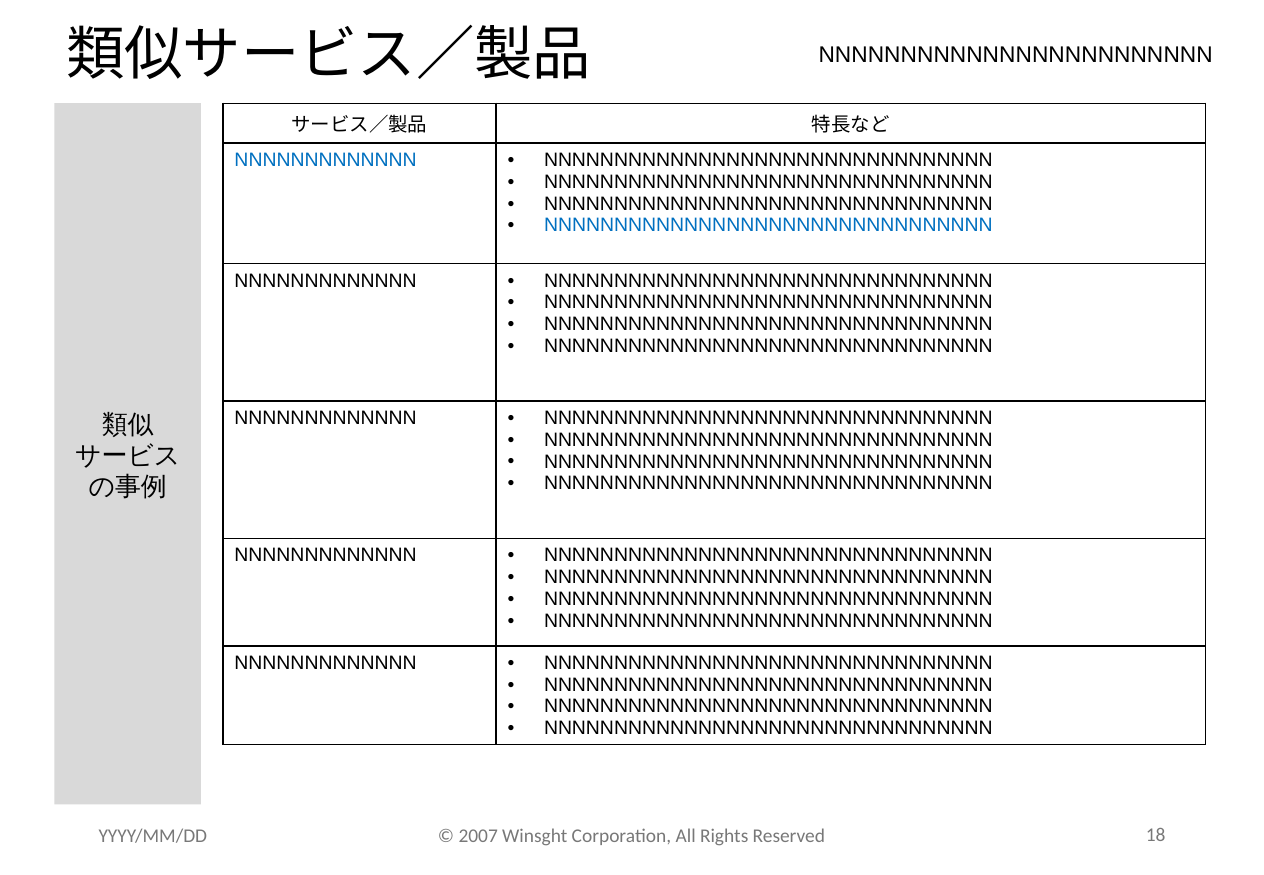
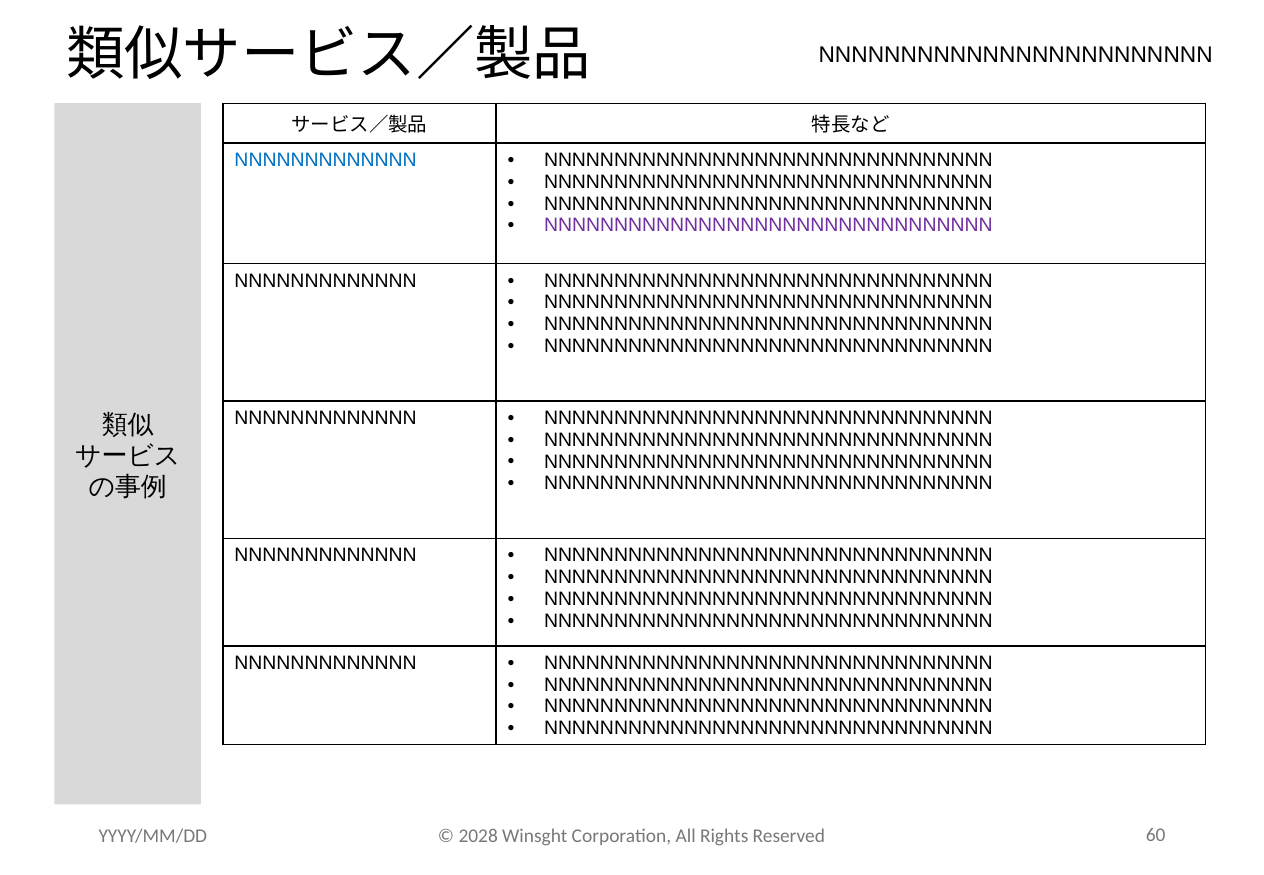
NNNNNNNNNNNNNNNNNNNNNNNNNNNNNNNN colour: blue -> purple (768, 226)
2007: 2007 -> 2028 (478, 836)
18: 18 -> 60 (1156, 835)
